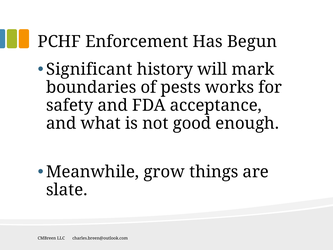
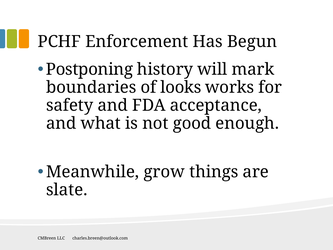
Significant: Significant -> Postponing (89, 69)
pests: pests -> looks (181, 87)
